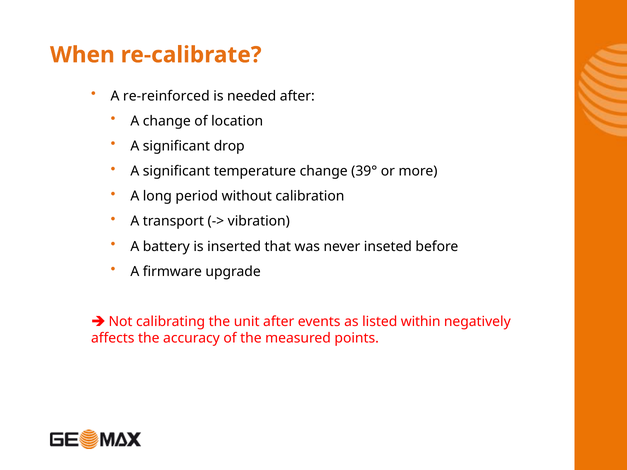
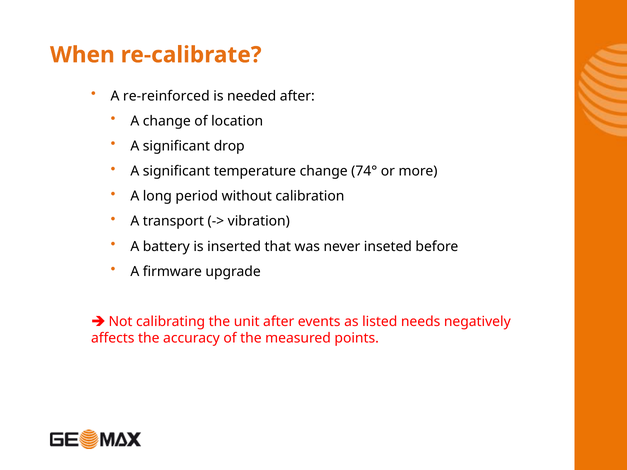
39°: 39° -> 74° (364, 171)
within: within -> needs (421, 322)
